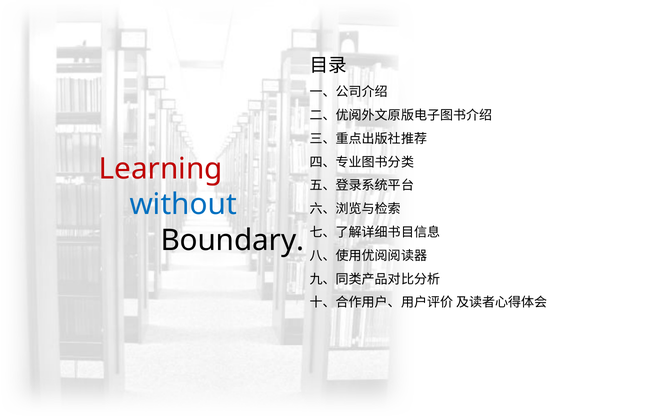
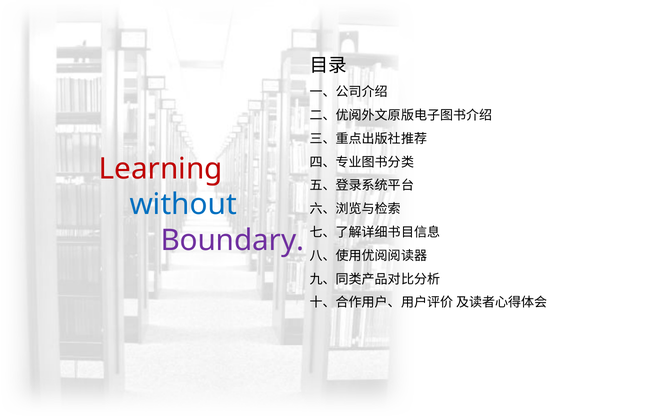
Boundary colour: black -> purple (232, 240)
